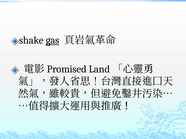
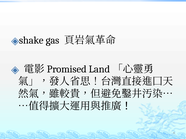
gas underline: present -> none (53, 40)
